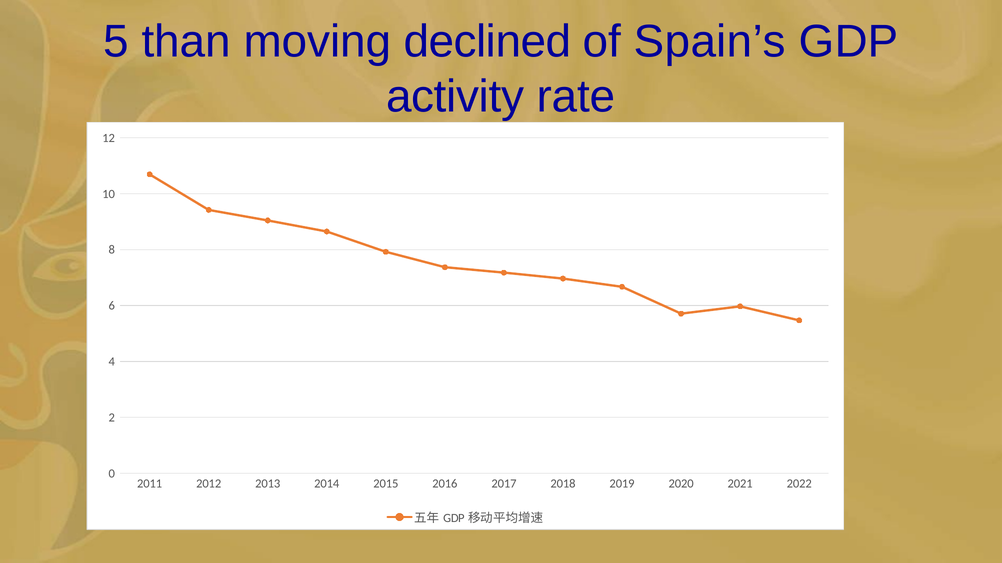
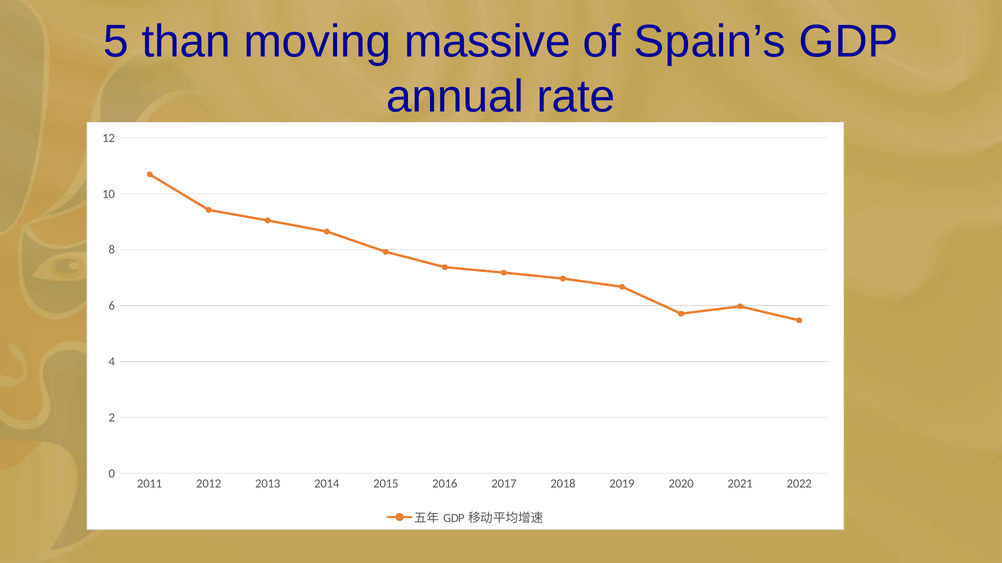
declined: declined -> massive (487, 41)
activity: activity -> annual (455, 97)
